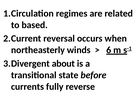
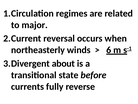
based: based -> major (35, 25)
